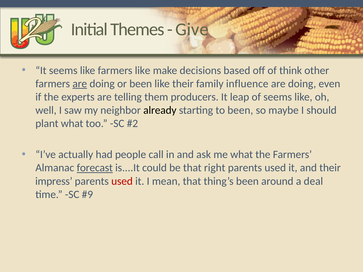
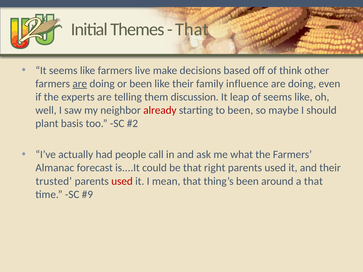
Give: Give -> That (192, 29)
farmers like: like -> live (143, 70)
producers: producers -> discussion (195, 97)
already colour: black -> red (160, 110)
plant what: what -> basis (72, 124)
forecast underline: present -> none (95, 168)
impress: impress -> trusted (54, 181)
a deal: deal -> that (313, 181)
